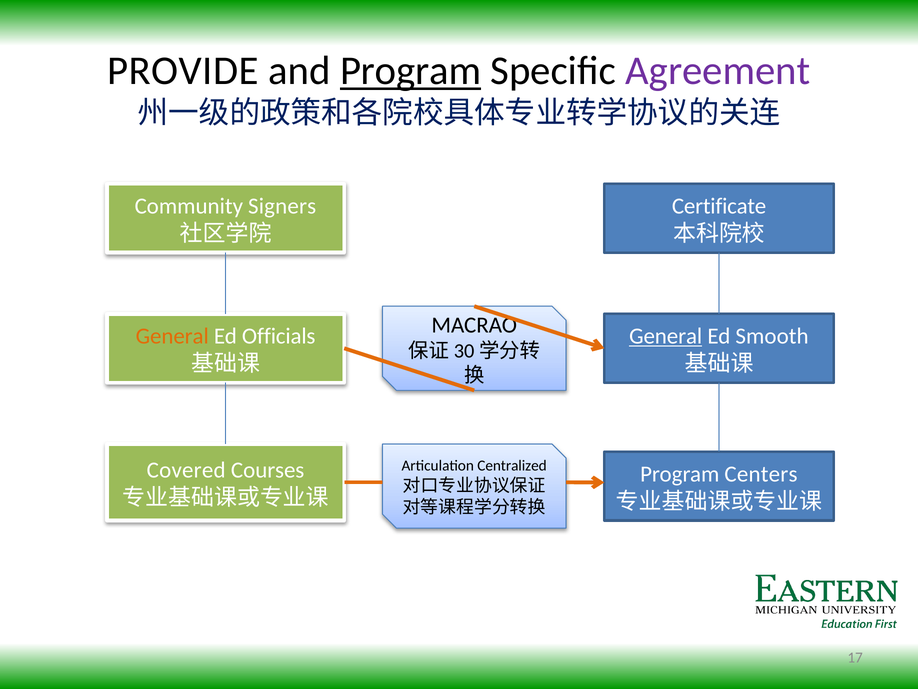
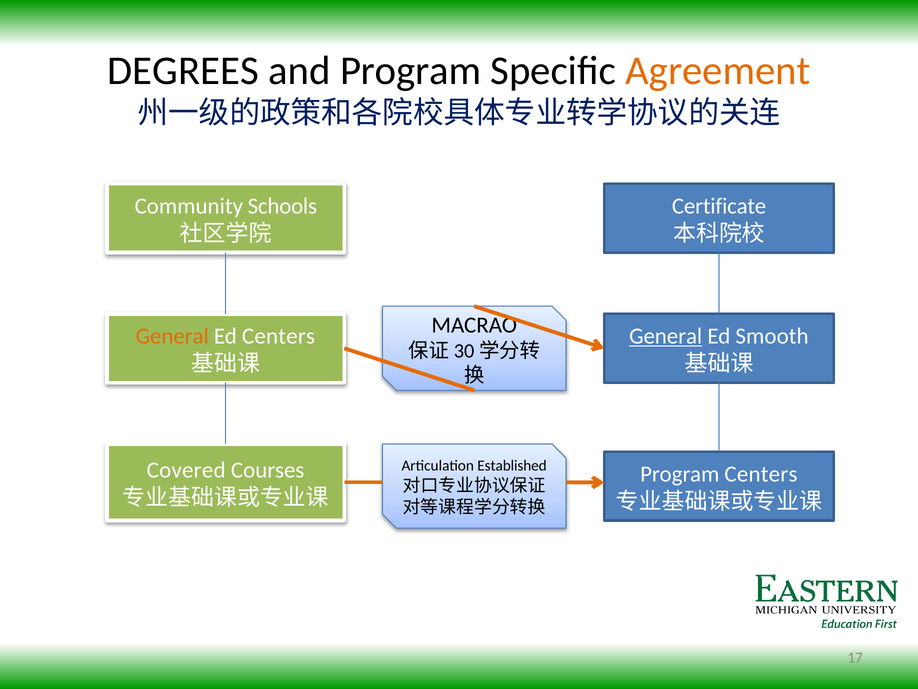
PROVIDE: PROVIDE -> DEGREES (183, 71)
Program underline: present -> none (411, 71)
Agreement colour: purple -> orange (718, 71)
Signers: Signers -> Schools (282, 206)
Ed Officials: Officials -> Centers (279, 336)
Centralized: Centralized -> Established (512, 465)
